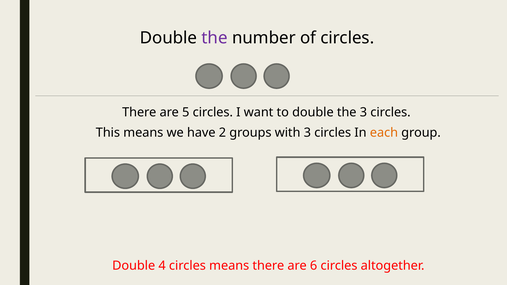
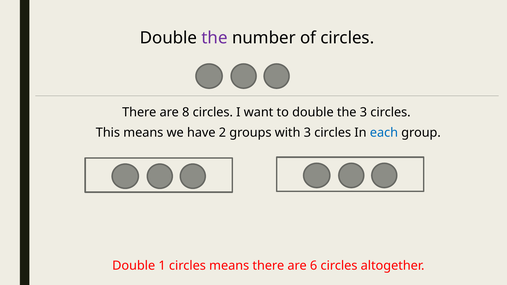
5: 5 -> 8 (186, 112)
each colour: orange -> blue (384, 133)
4: 4 -> 1 (162, 266)
